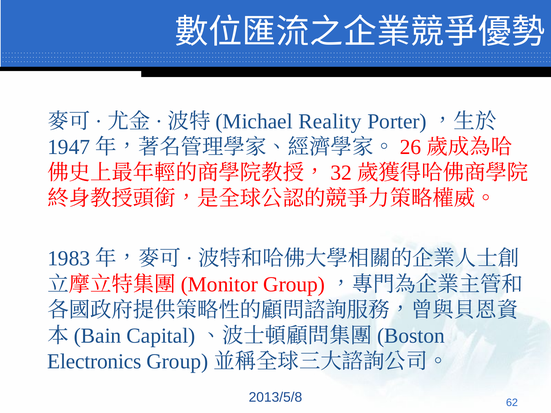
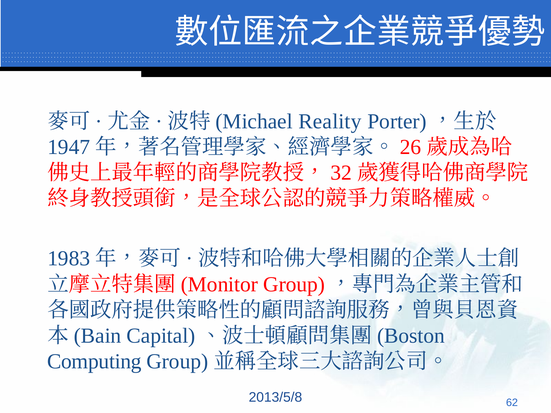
Electronics: Electronics -> Computing (94, 362)
